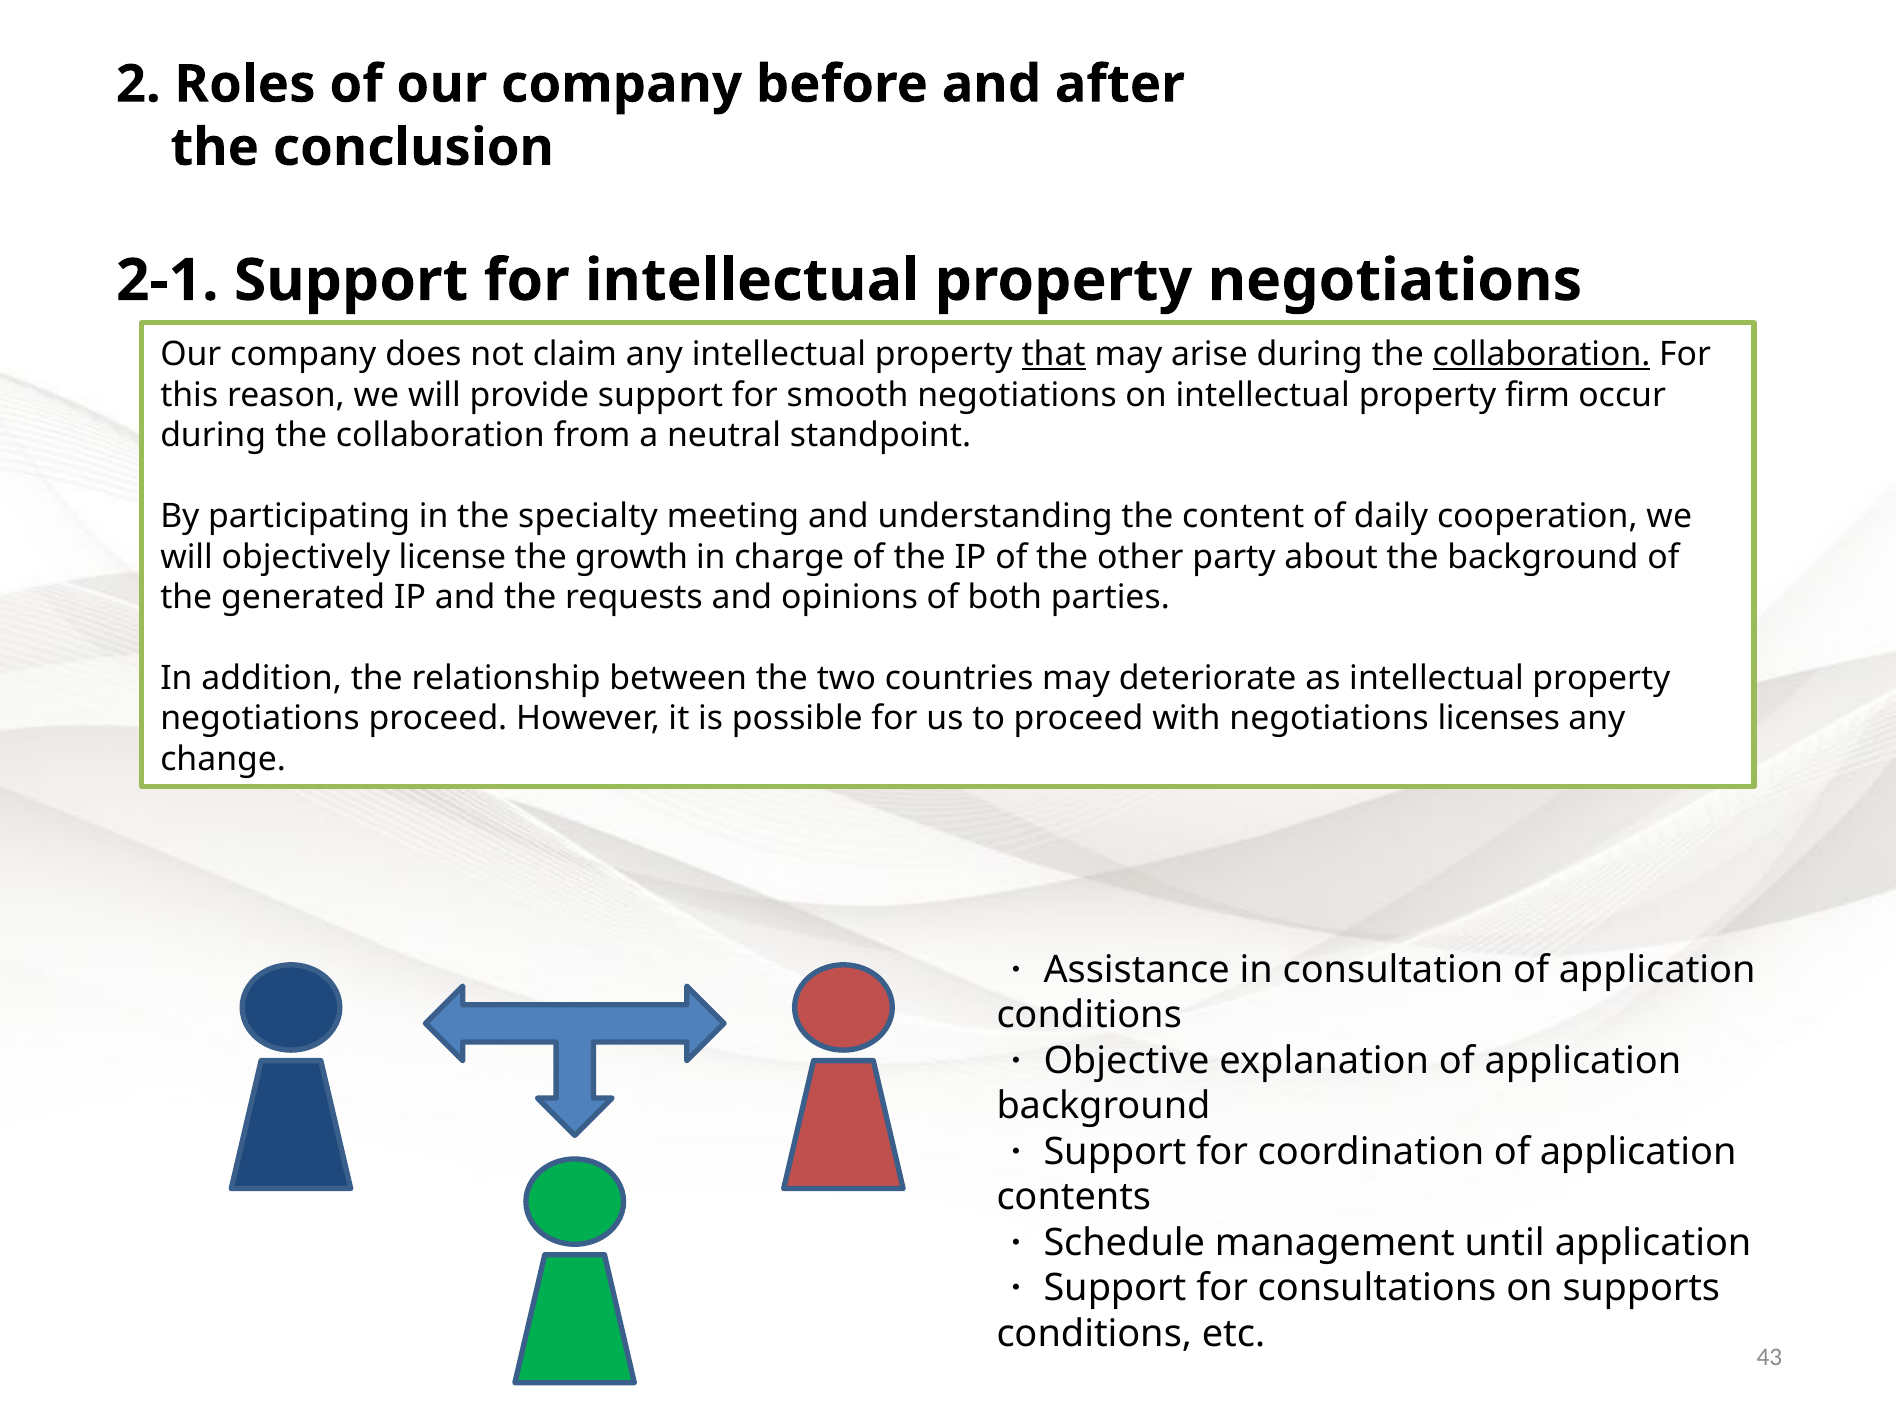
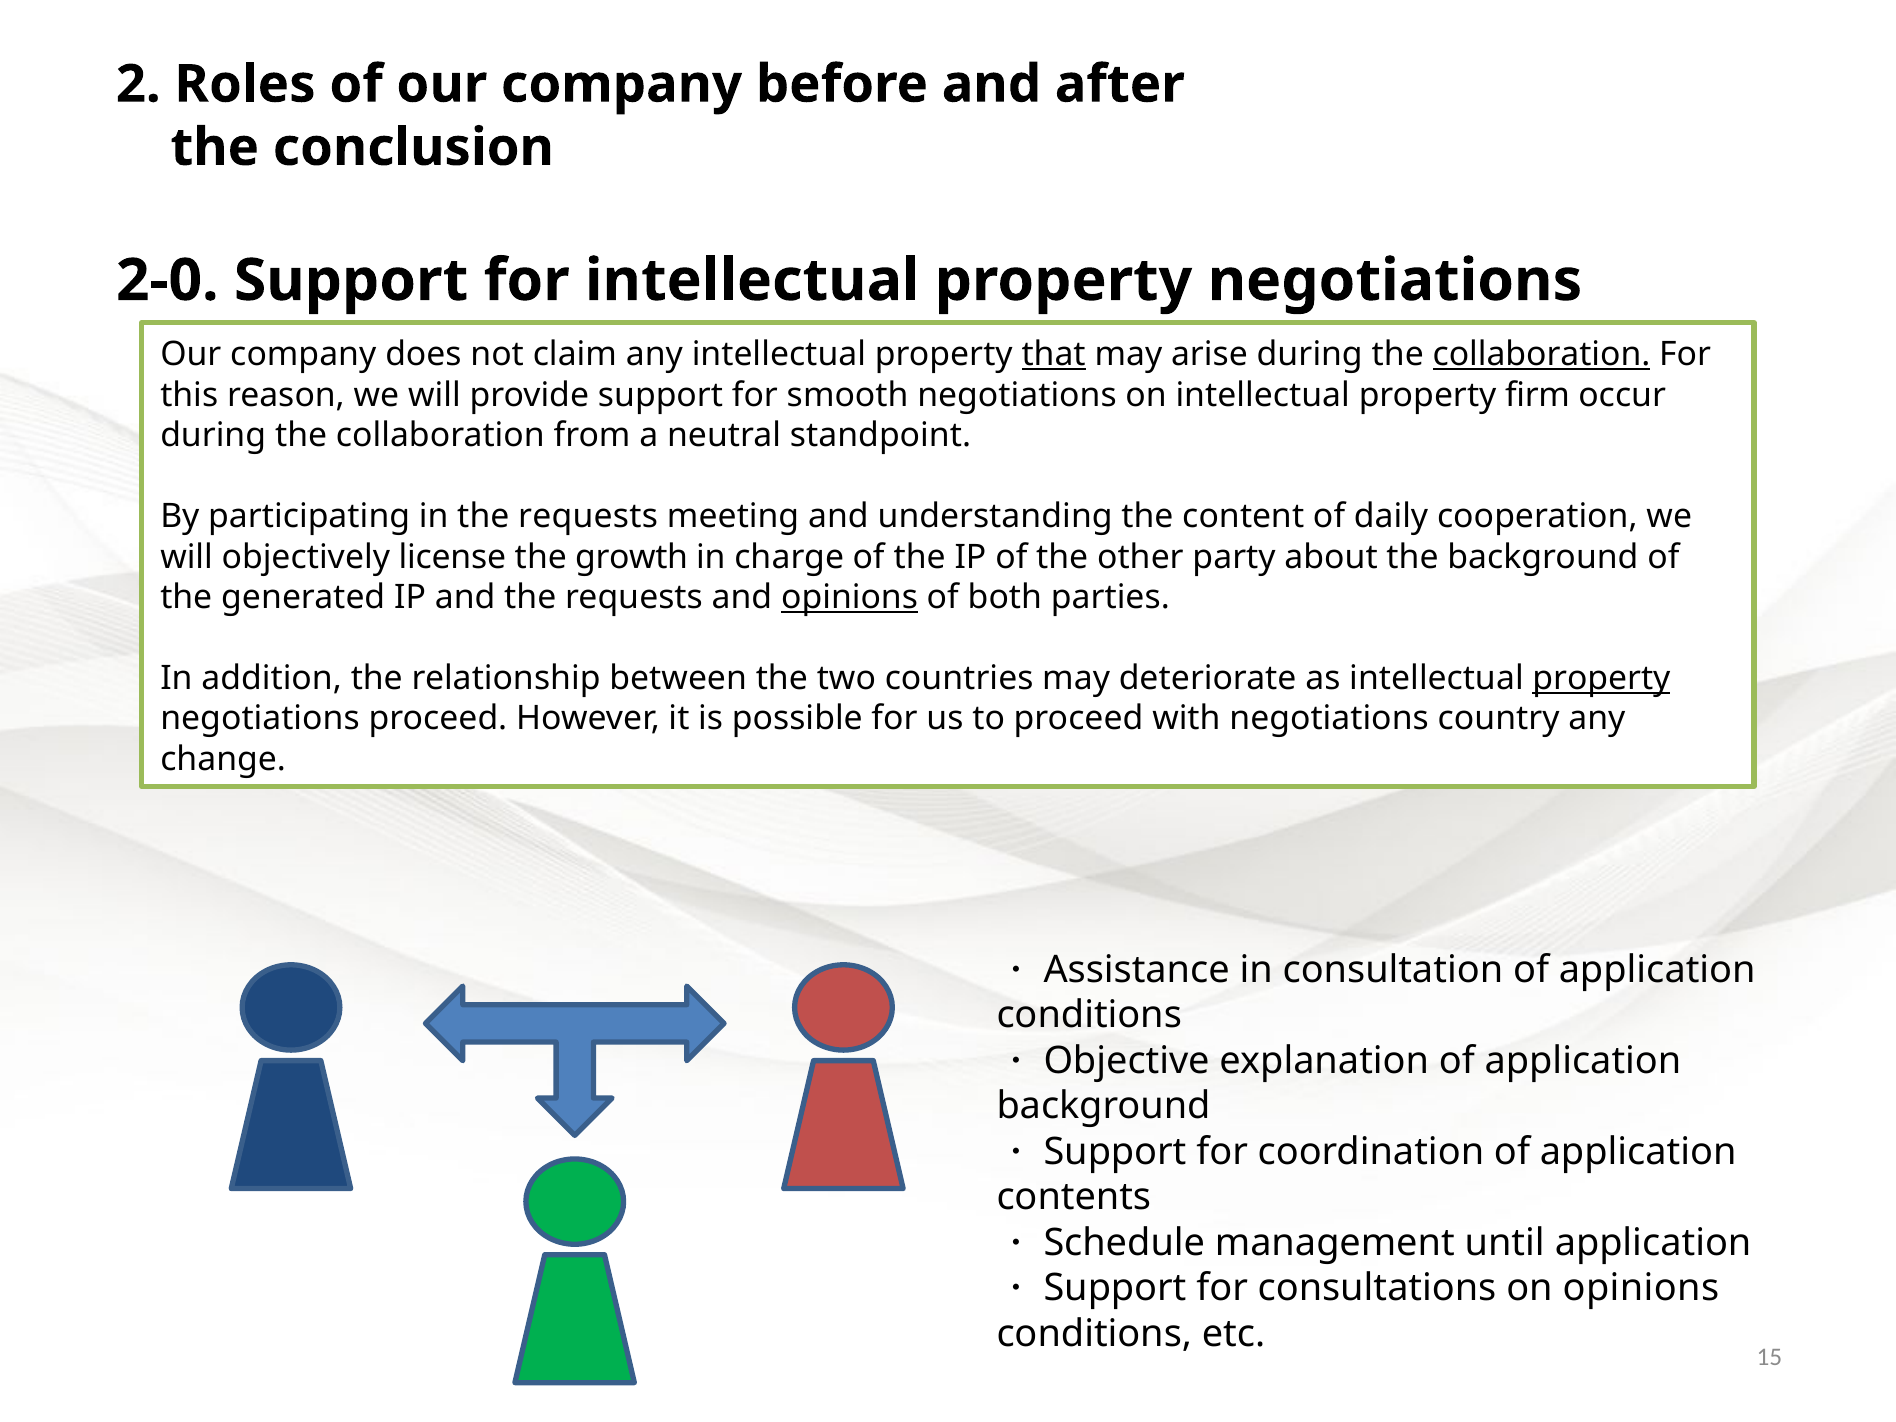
2-1: 2-1 -> 2-0 (167, 281)
in the specialty: specialty -> requests (588, 516)
opinions underline: none -> present (850, 597)
property underline: none -> present (1601, 678)
licenses: licenses -> country (1499, 719)
on supports: supports -> opinions (1641, 1288)
43: 43 -> 15 (1769, 1357)
